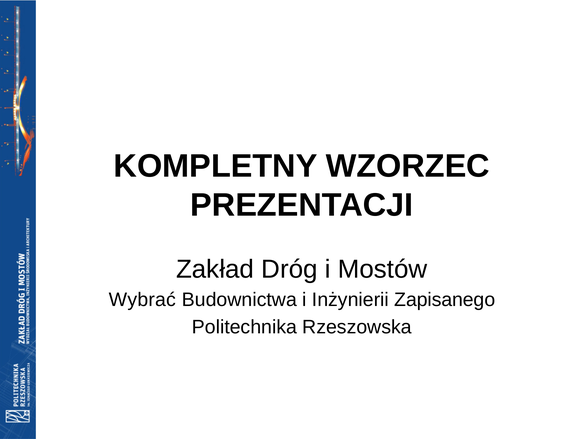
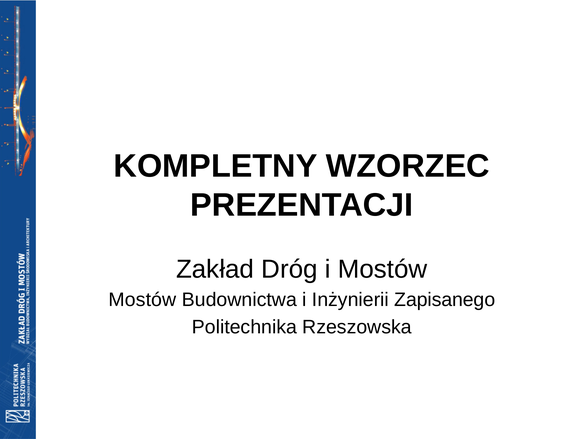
Wybrać: Wybrać -> Mostów (142, 300)
